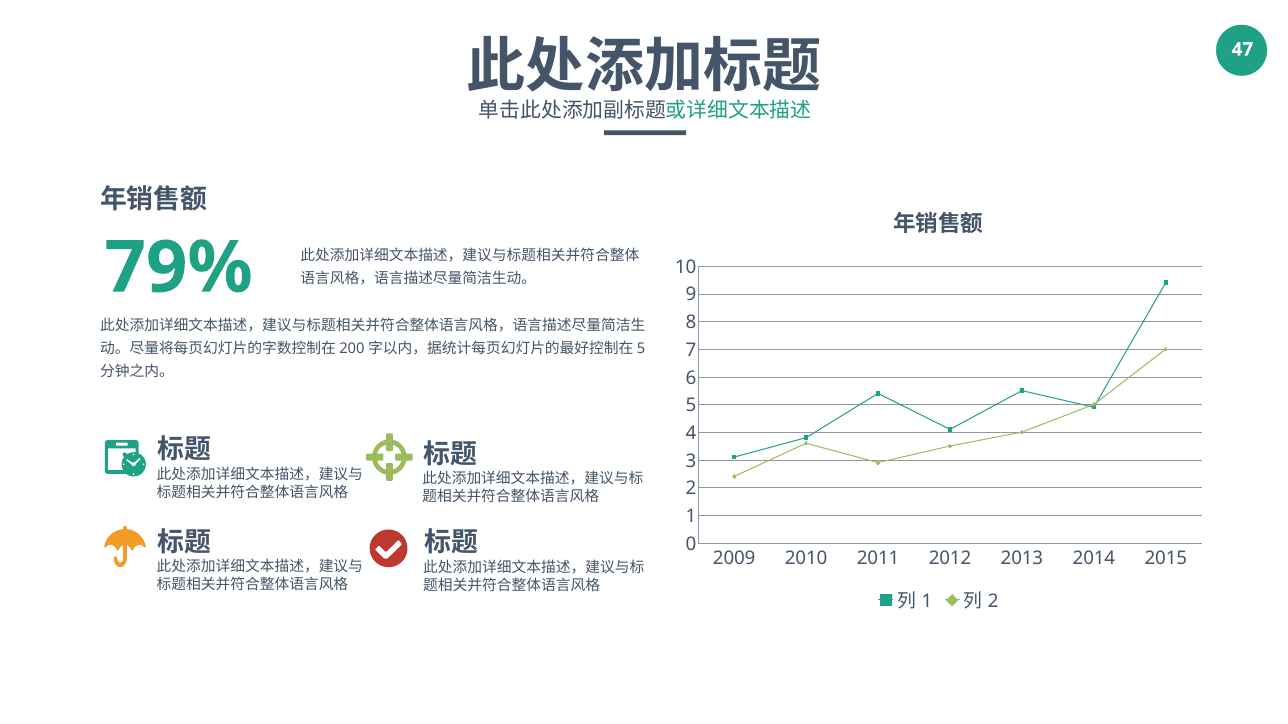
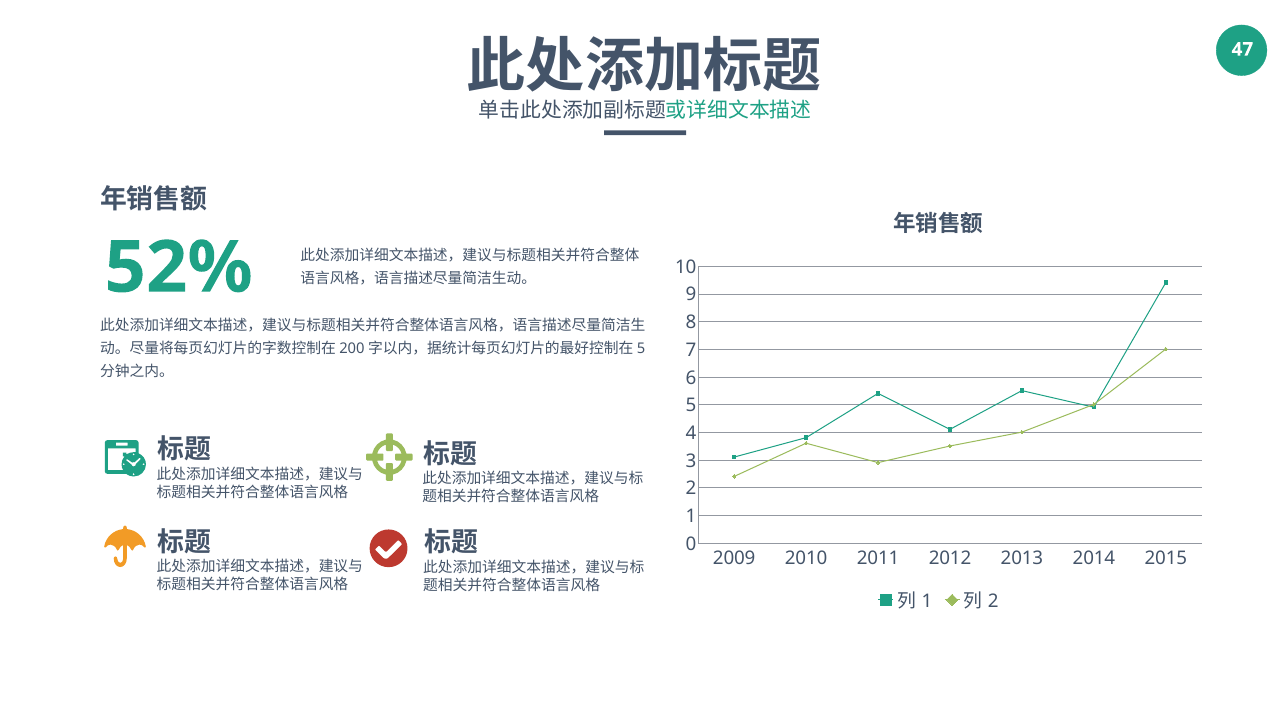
79%: 79% -> 52% (179, 268)
